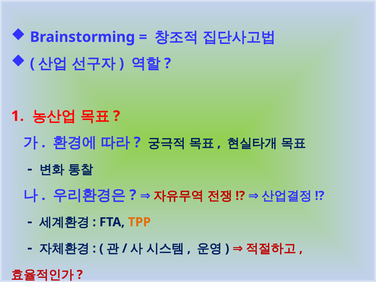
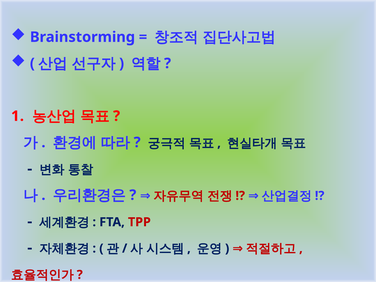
TPP colour: orange -> red (139, 222)
